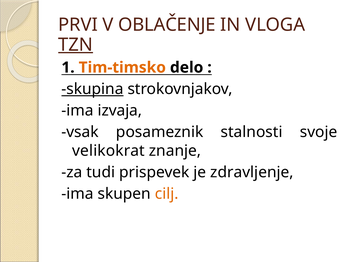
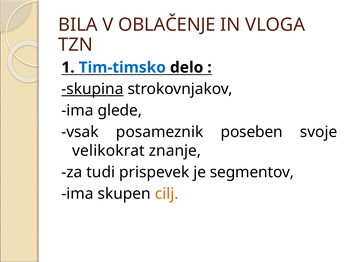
PRVI: PRVI -> BILA (78, 25)
TZN underline: present -> none (76, 45)
Tim-timsko colour: orange -> blue (122, 67)
izvaja: izvaja -> glede (120, 110)
stalnosti: stalnosti -> poseben (252, 132)
zdravljenje: zdravljenje -> segmentov (252, 172)
